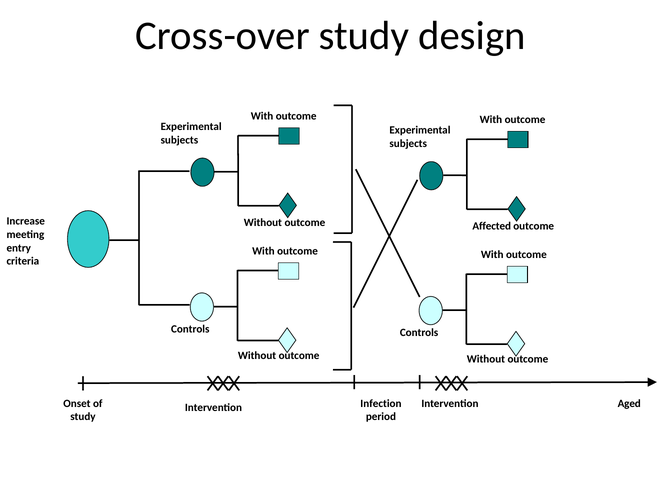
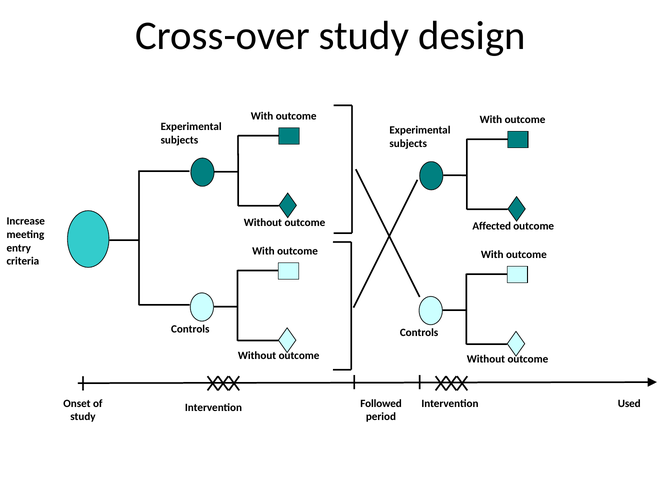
Infection: Infection -> Followed (381, 404)
Aged: Aged -> Used (629, 404)
